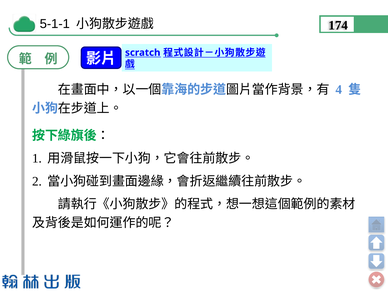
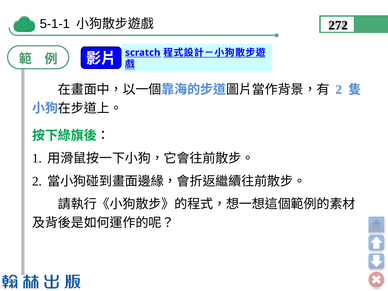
174: 174 -> 272 (338, 25)
4: 4 -> 2 (339, 90)
